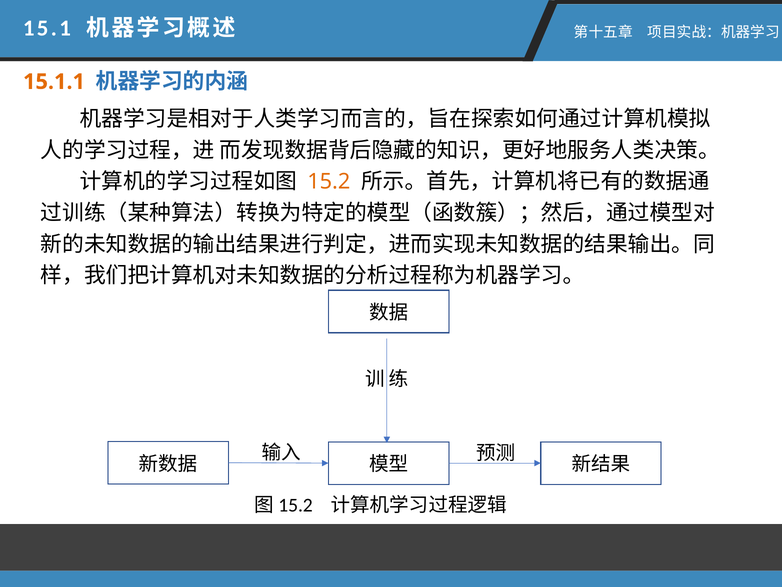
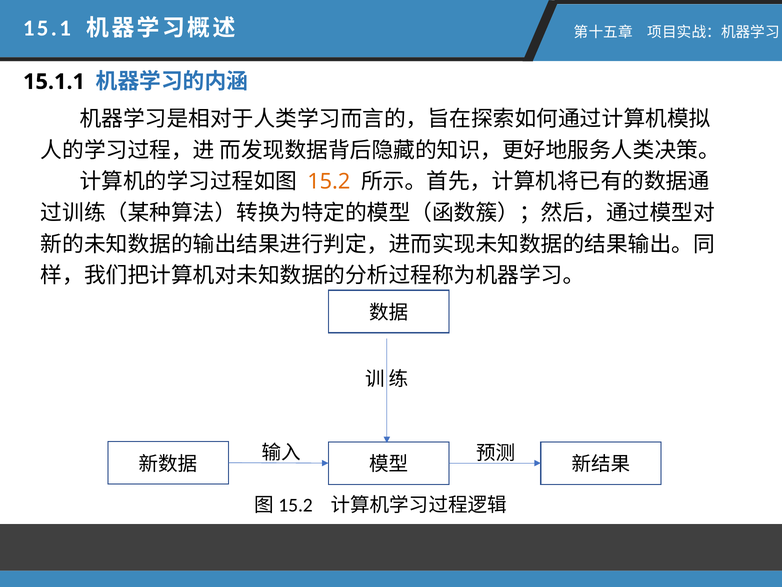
15.1.1 colour: orange -> black (54, 82)
